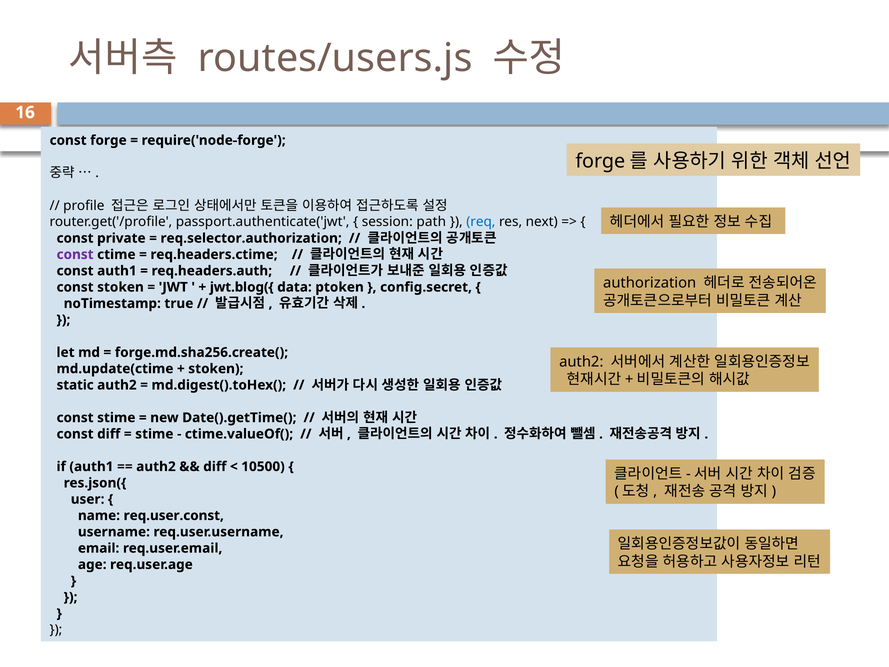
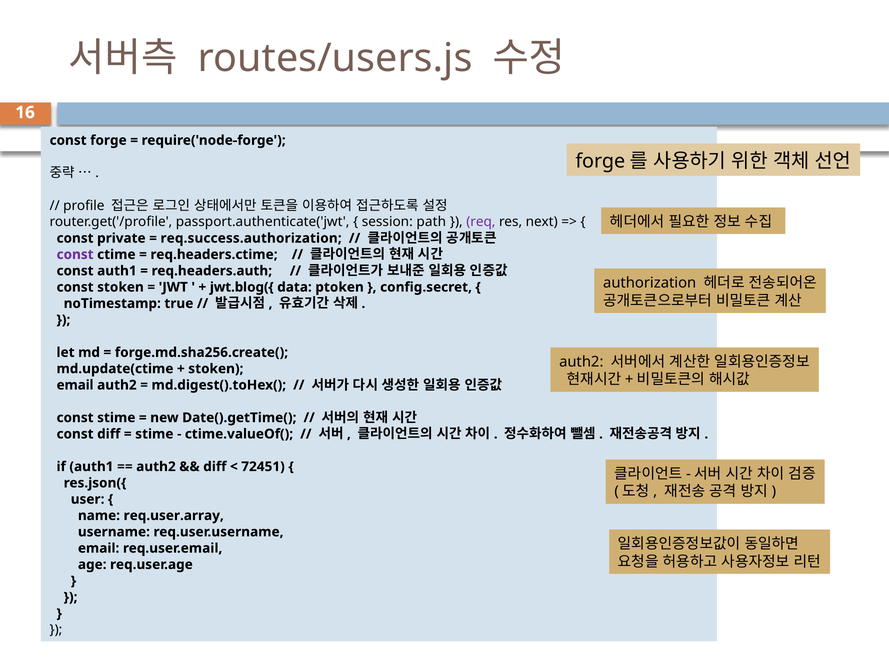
req colour: blue -> purple (481, 222)
req.selector.authorization: req.selector.authorization -> req.success.authorization (251, 238)
static: static -> email (75, 385)
10500: 10500 -> 72451 (263, 466)
req.user.const: req.user.const -> req.user.array (174, 515)
